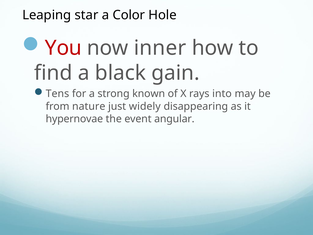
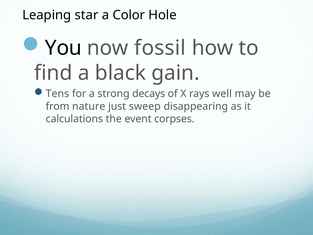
You colour: red -> black (63, 48)
inner: inner -> fossil (160, 48)
known: known -> decays (149, 94)
into: into -> well (222, 94)
widely: widely -> sweep (145, 106)
hypernovae: hypernovae -> calculations (74, 119)
angular: angular -> corpses (174, 119)
